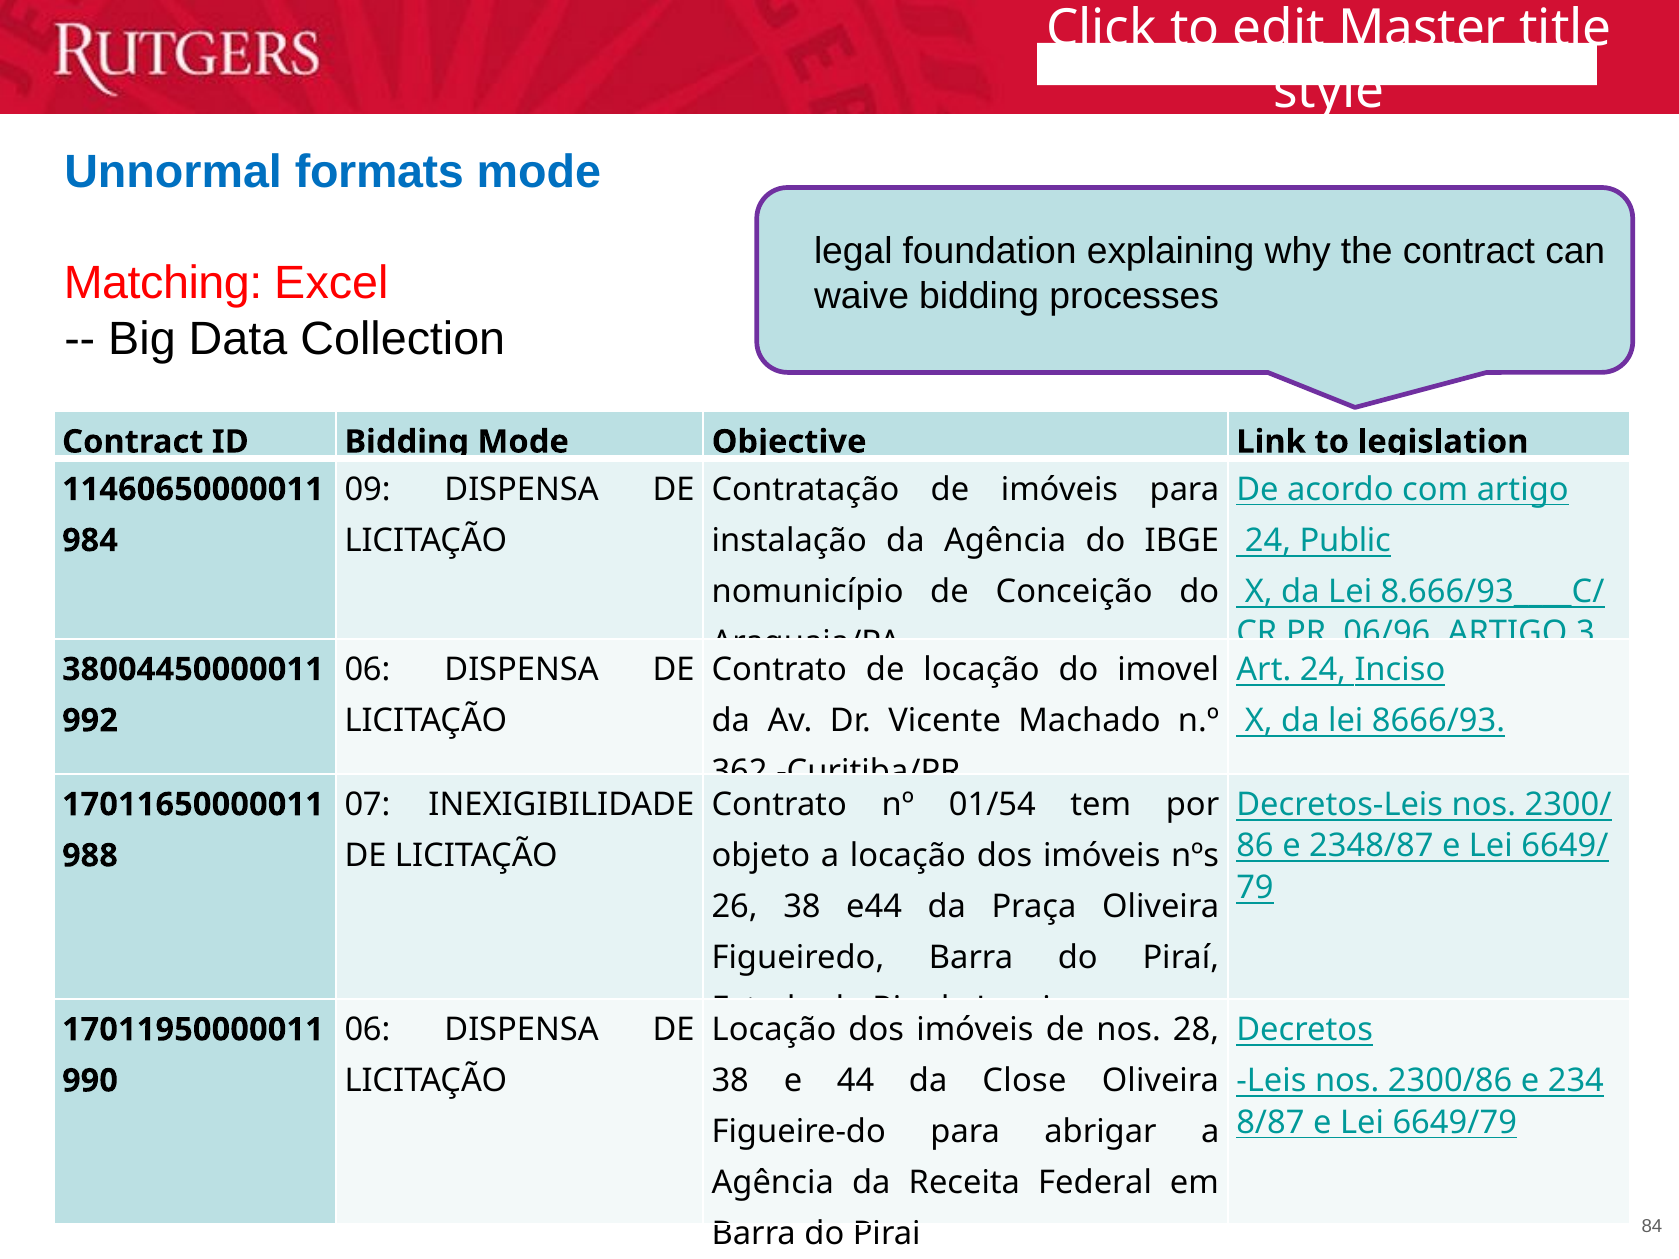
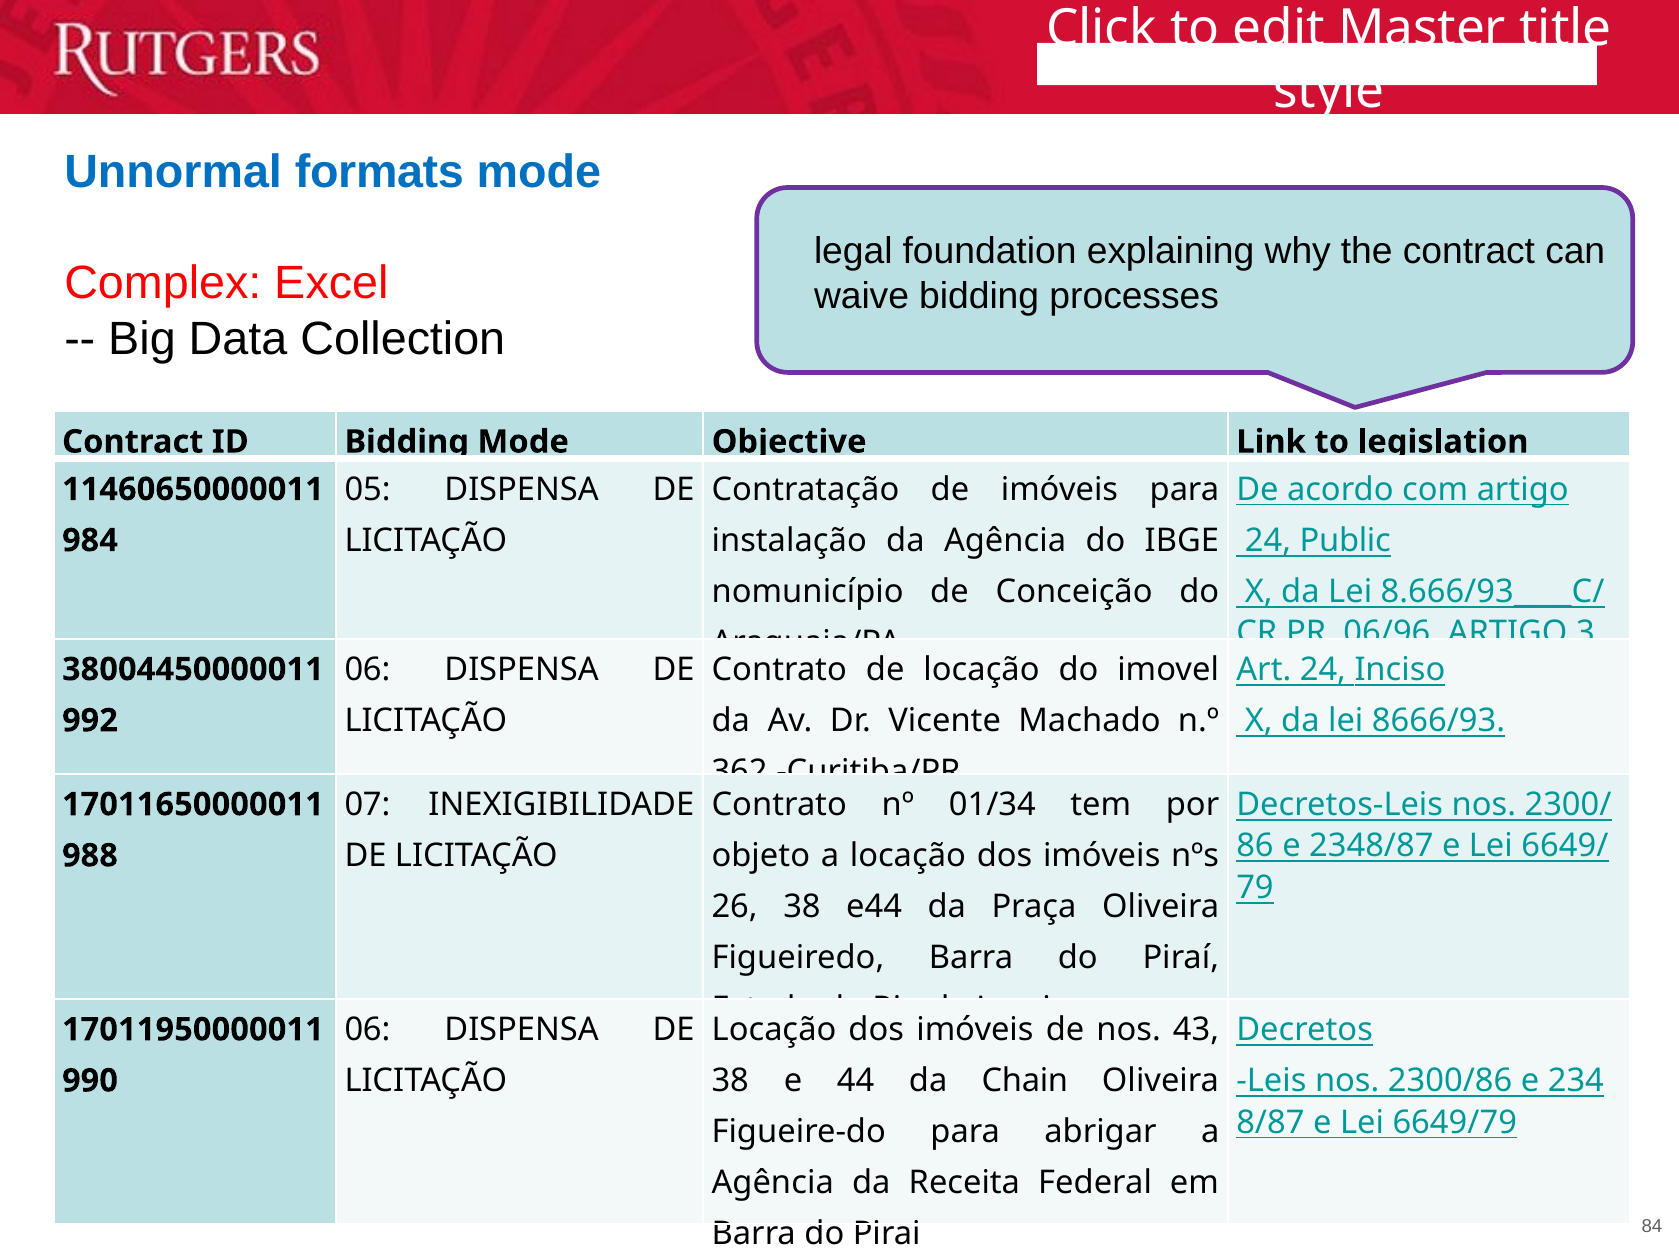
Matching: Matching -> Complex (163, 284)
09: 09 -> 05 (368, 489)
01/54: 01/54 -> 01/34 (992, 805)
28: 28 -> 43 (1196, 1030)
Close: Close -> Chain (1025, 1081)
